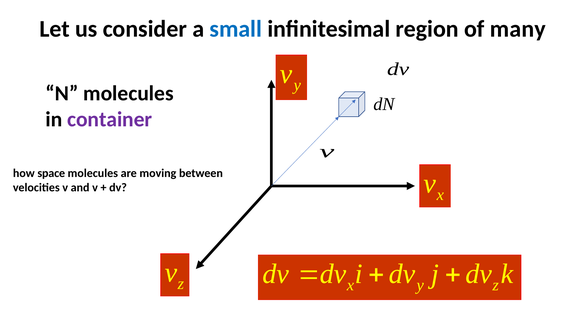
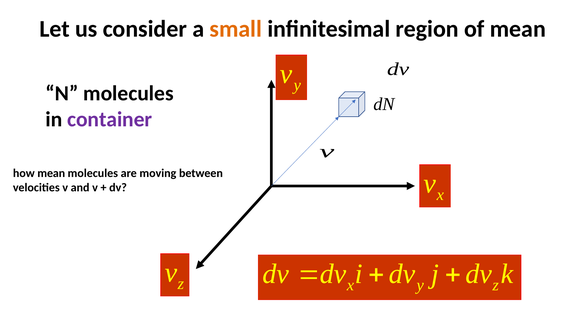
small colour: blue -> orange (236, 29)
of many: many -> mean (518, 29)
how space: space -> mean (51, 173)
